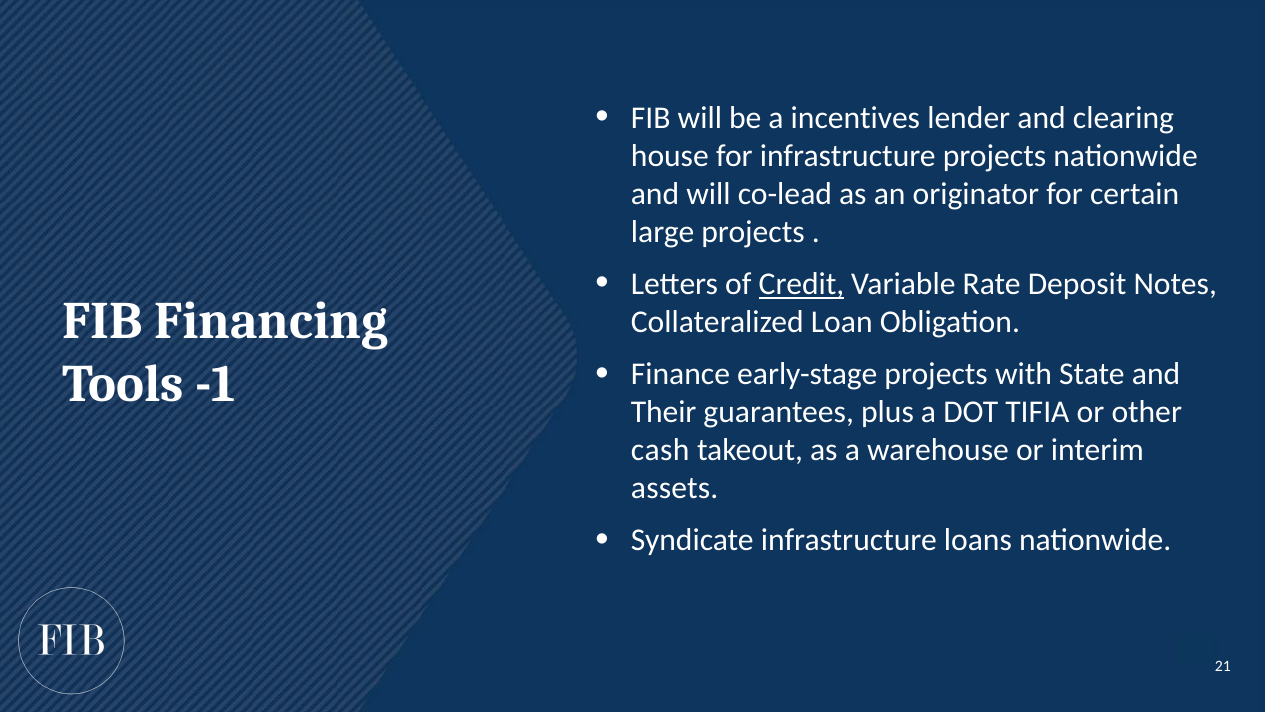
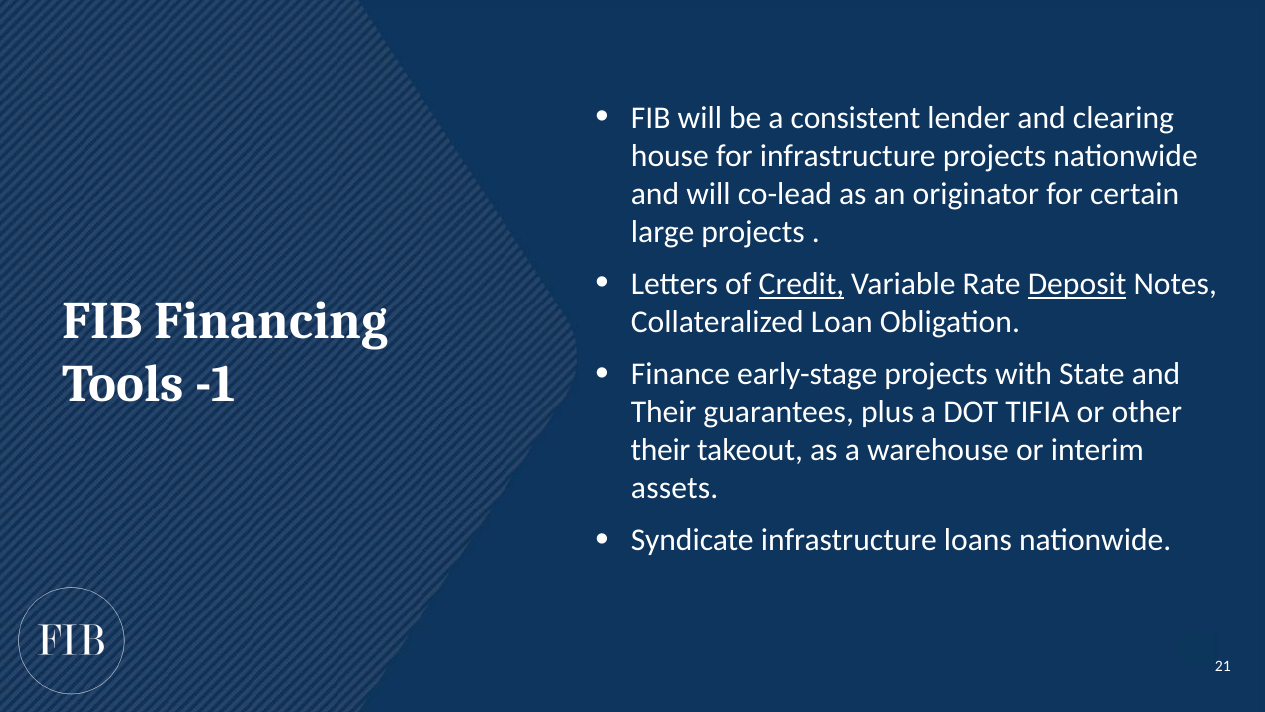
incentives: incentives -> consistent (856, 118)
Deposit underline: none -> present (1077, 284)
cash: cash -> their (661, 450)
